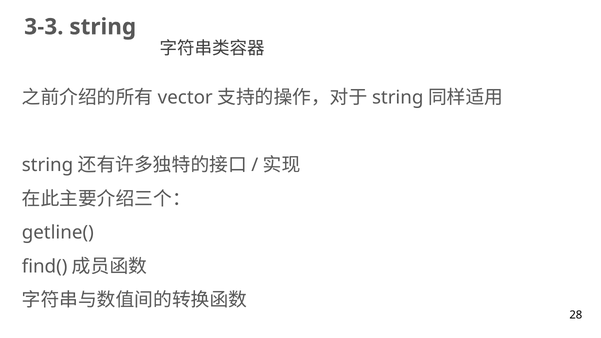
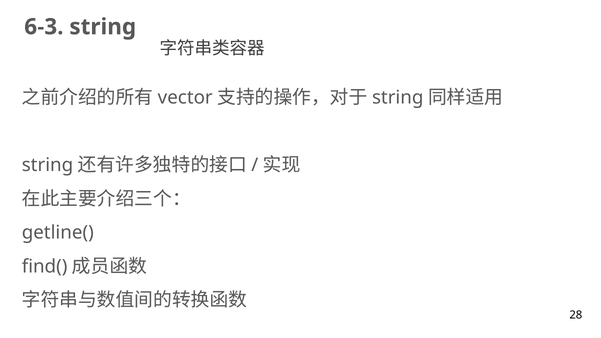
3-3: 3-3 -> 6-3 (44, 27)
